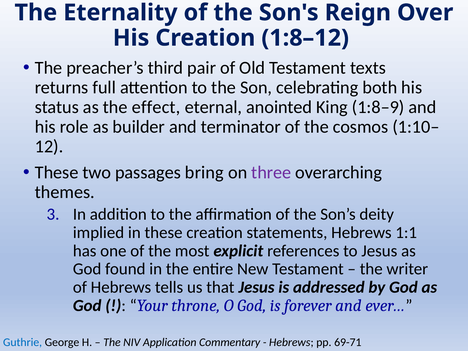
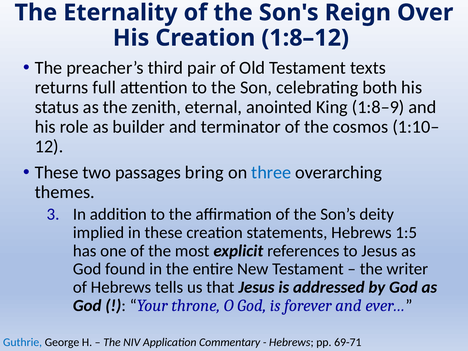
effect: effect -> zenith (156, 107)
three colour: purple -> blue (271, 173)
1:1: 1:1 -> 1:5 (406, 233)
